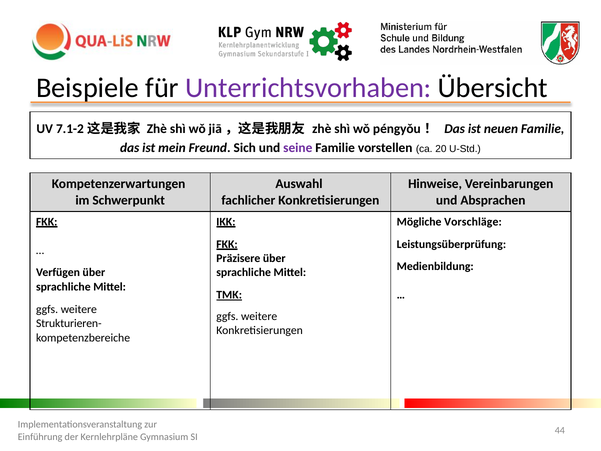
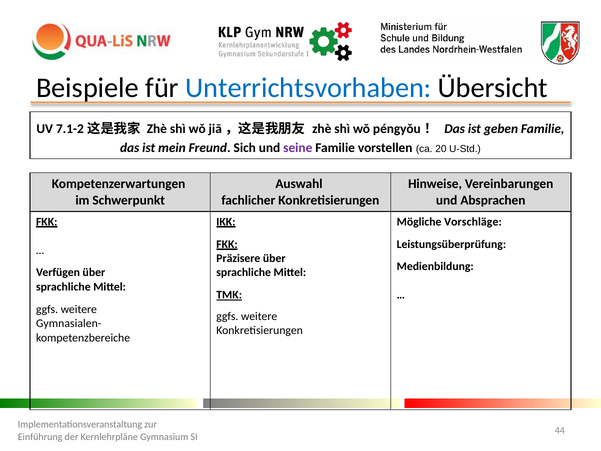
Unterrichtsvorhaben colour: purple -> blue (308, 88)
neuen: neuen -> geben (501, 129)
Strukturieren-: Strukturieren- -> Gymnasialen- (69, 323)
